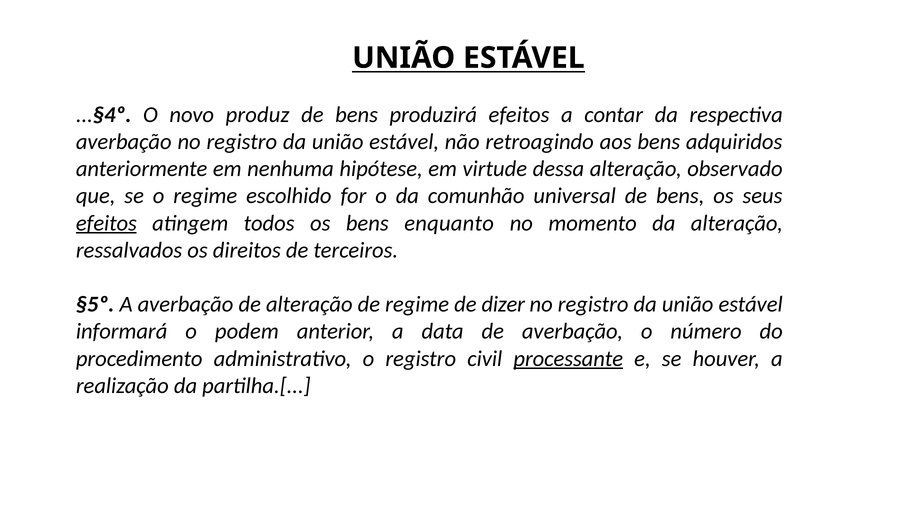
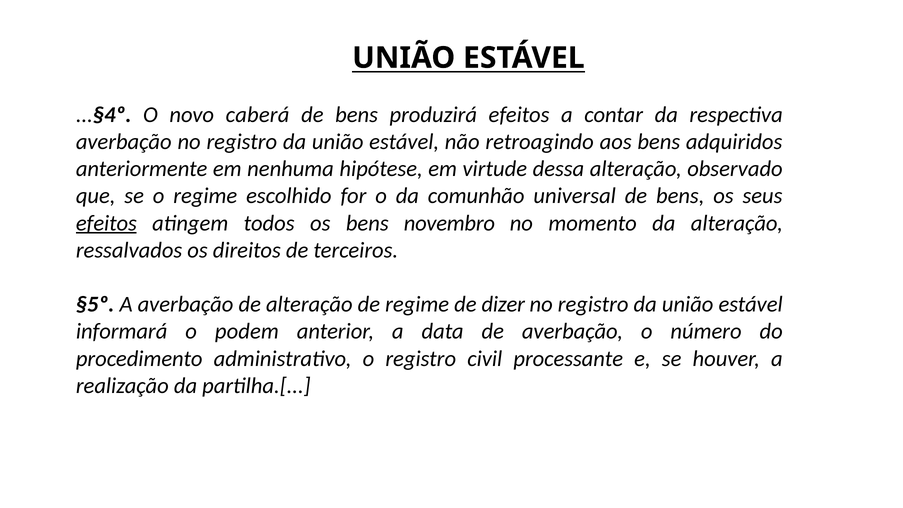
produz: produz -> caberá (258, 115)
enquanto: enquanto -> novembro (449, 223)
processante underline: present -> none (568, 359)
